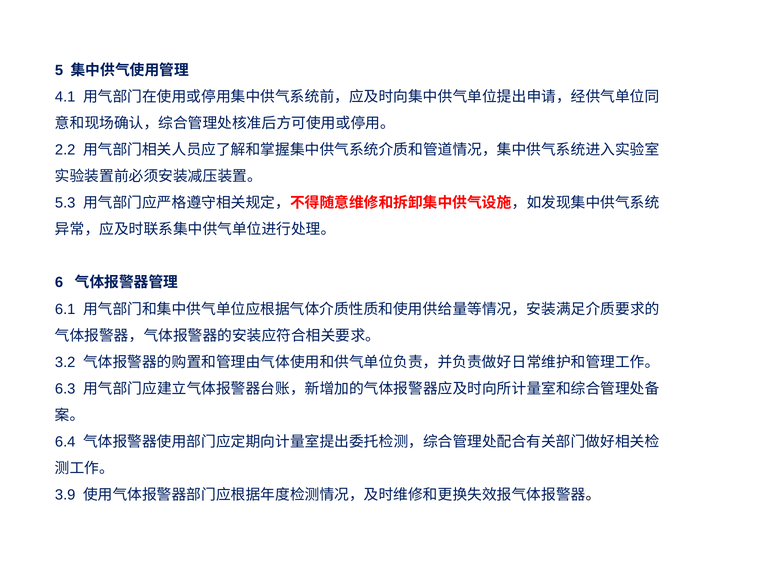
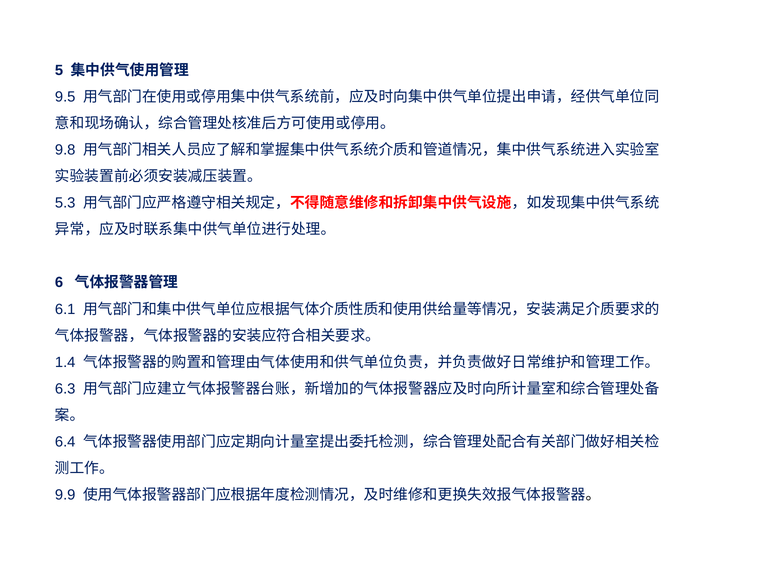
4.1: 4.1 -> 9.5 (65, 97)
2.2: 2.2 -> 9.8 (65, 150)
3.2: 3.2 -> 1.4 (65, 362)
3.9: 3.9 -> 9.9 (65, 495)
